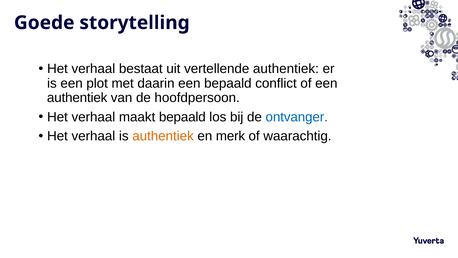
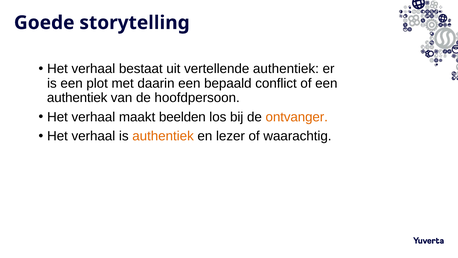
maakt bepaald: bepaald -> beelden (182, 117)
ontvanger colour: blue -> orange (297, 117)
merk: merk -> lezer (230, 136)
